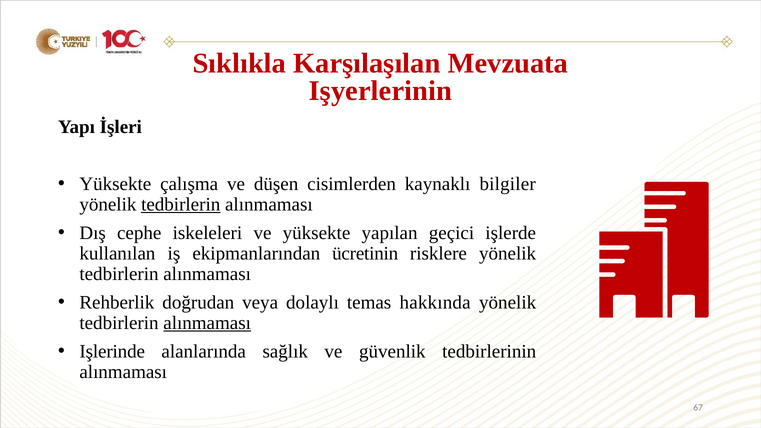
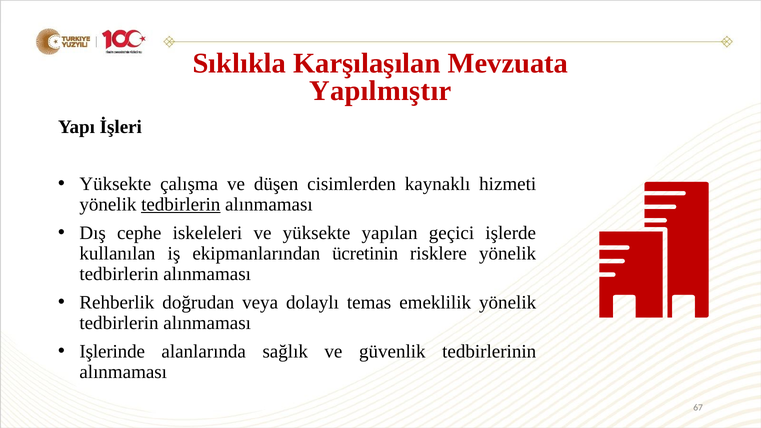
Işyerlerinin: Işyerlerinin -> Yapılmıştır (380, 91)
bilgiler: bilgiler -> hizmeti (508, 184)
hakkında: hakkında -> emeklilik (435, 302)
alınmaması underline: present -> none (207, 323)
